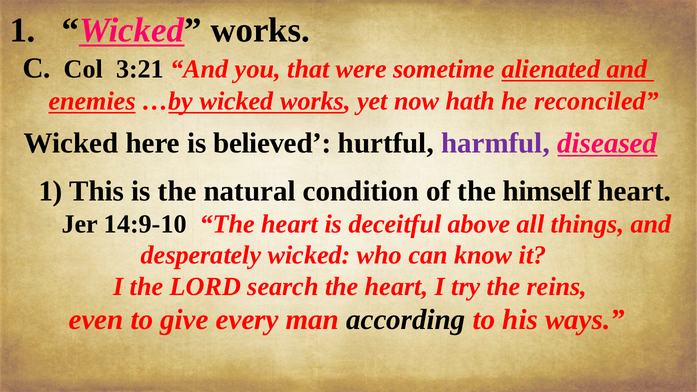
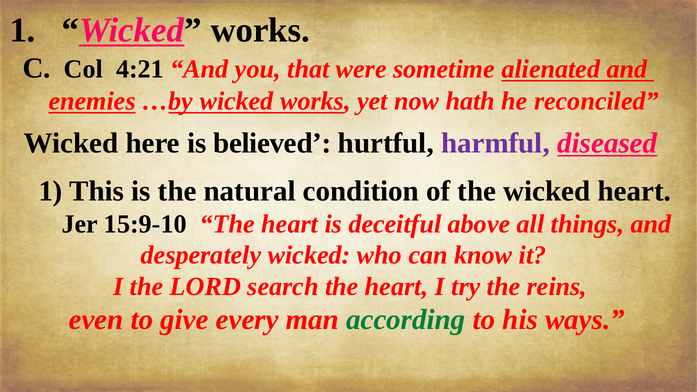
3:21: 3:21 -> 4:21 (140, 69)
the himself: himself -> wicked (547, 191)
14:9-10: 14:9-10 -> 15:9-10 (145, 224)
according colour: black -> green (406, 320)
